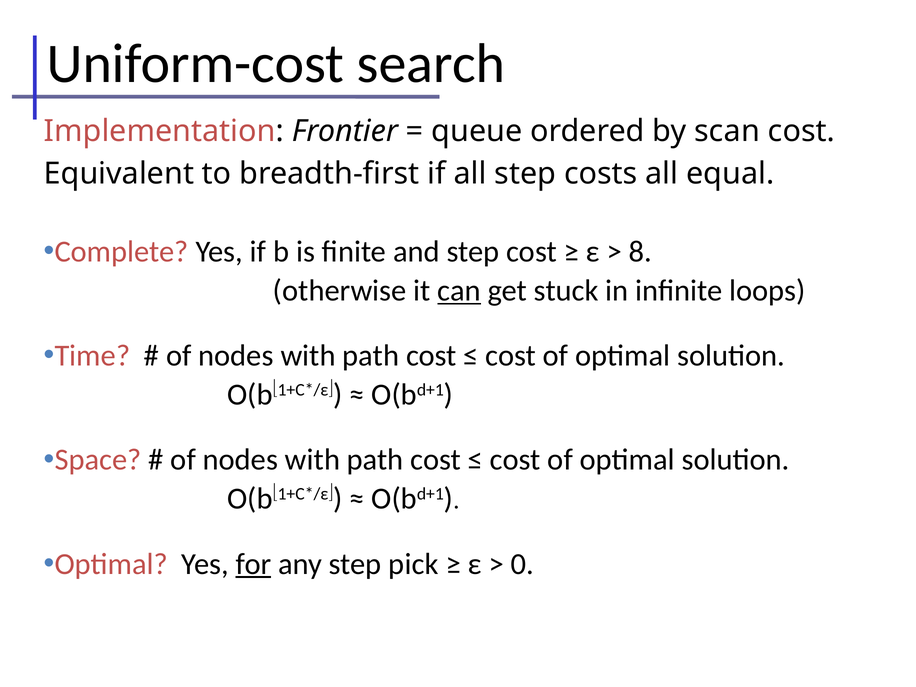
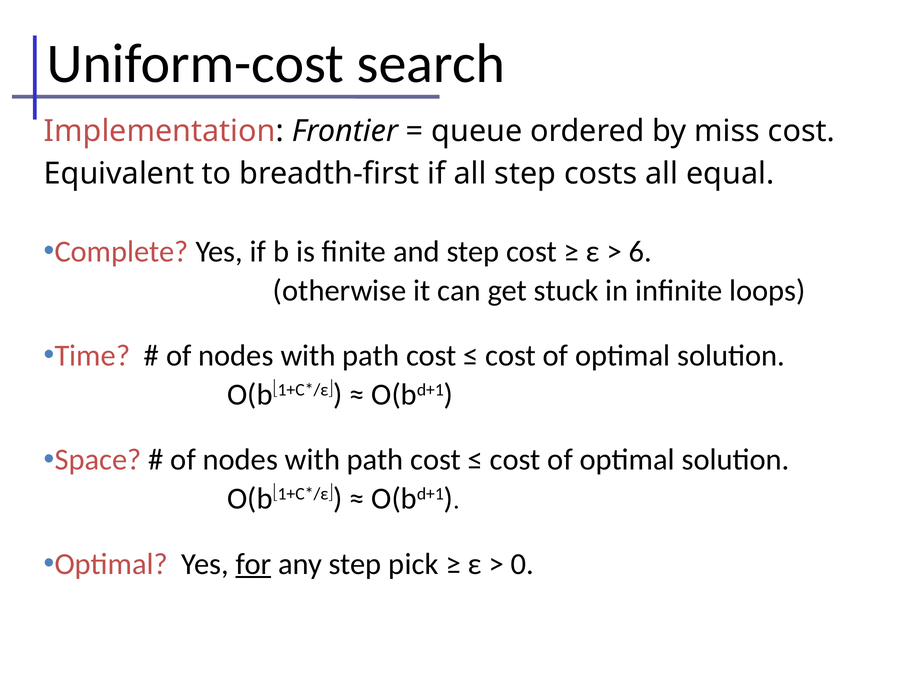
scan: scan -> miss (727, 131)
8: 8 -> 6 (640, 251)
can underline: present -> none (459, 291)
